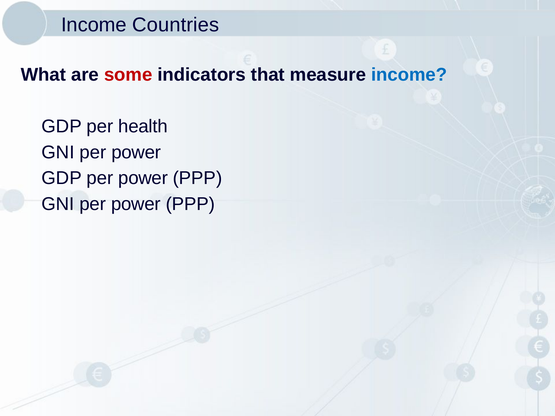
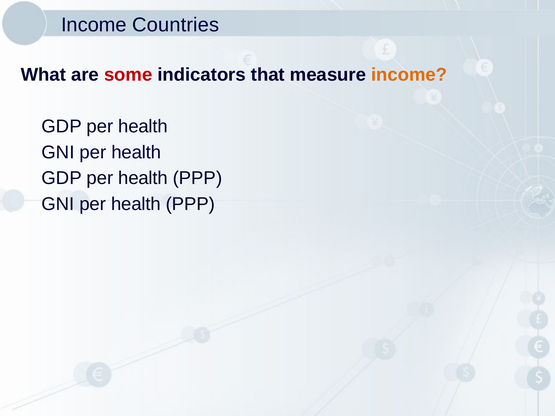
income colour: blue -> orange (409, 75)
power: power -> health (136, 152)
power: power -> health (143, 178)
power: power -> health (136, 204)
